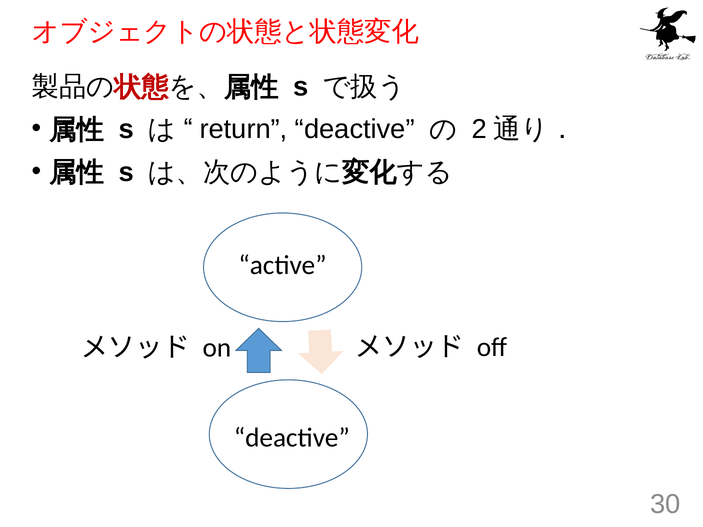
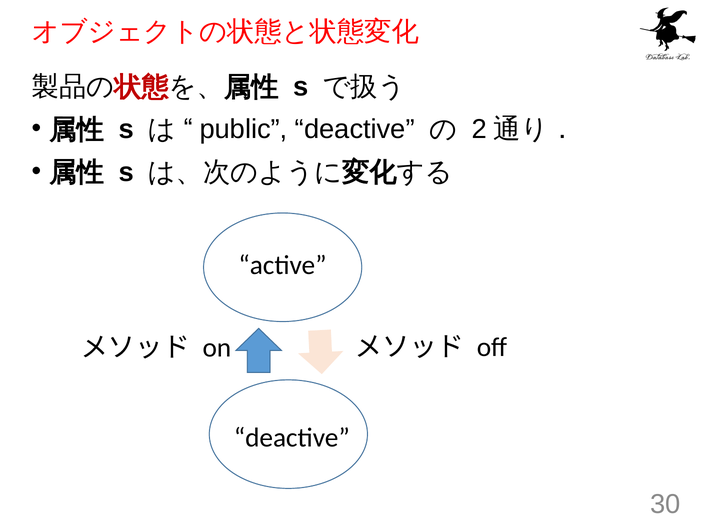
return: return -> public (243, 130)
